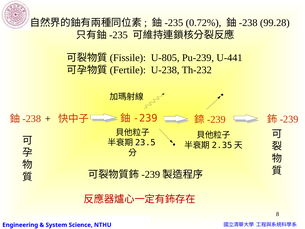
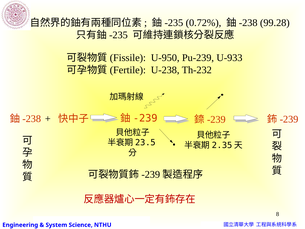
U-805: U-805 -> U-950 (165, 58)
U-441: U-441 -> U-933 (229, 58)
